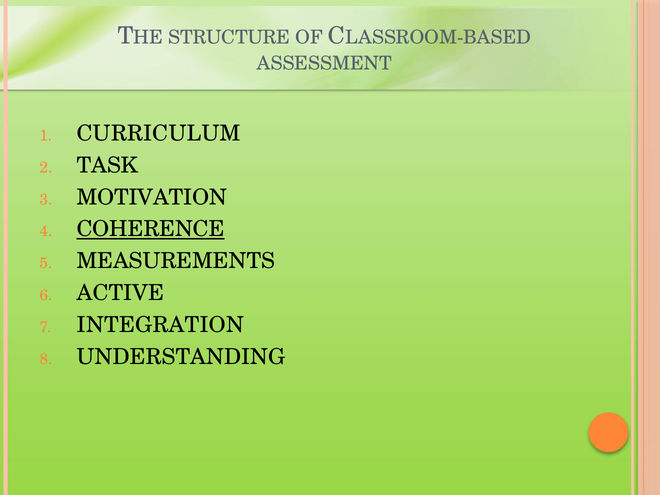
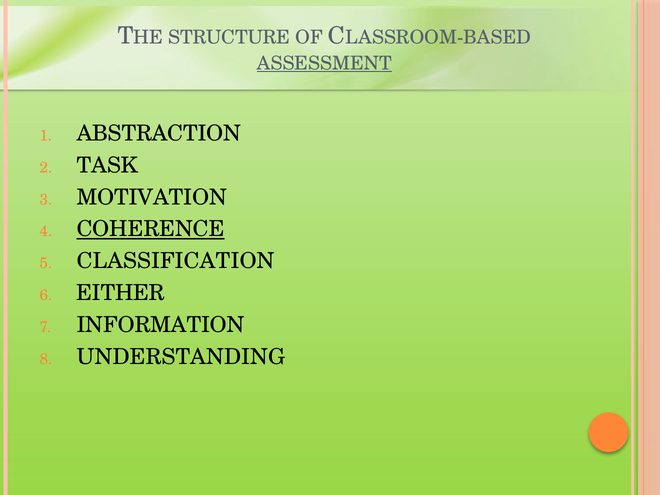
ASSESSMENT underline: none -> present (324, 63)
CURRICULUM: CURRICULUM -> ABSTRACTION (159, 133)
MEASUREMENTS: MEASUREMENTS -> CLASSIFICATION (176, 261)
ACTIVE: ACTIVE -> EITHER (120, 293)
INTEGRATION: INTEGRATION -> INFORMATION (161, 325)
